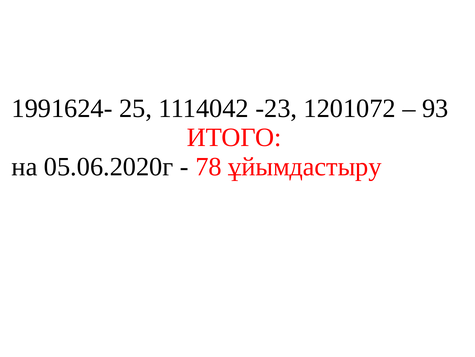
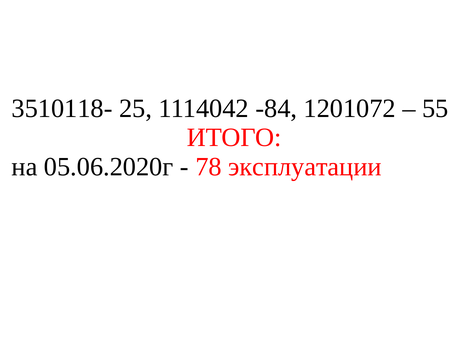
1991624-: 1991624- -> 3510118- (62, 108)
-23: -23 -> -84 (276, 108)
93: 93 -> 55 (435, 108)
ұйымдастыру: ұйымдастыру -> эксплуатации (305, 166)
